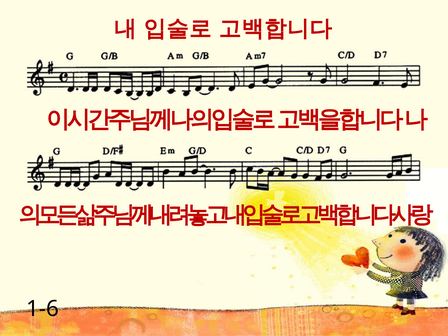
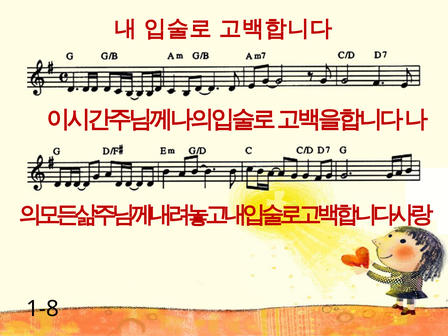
1-6: 1-6 -> 1-8 (43, 309)
